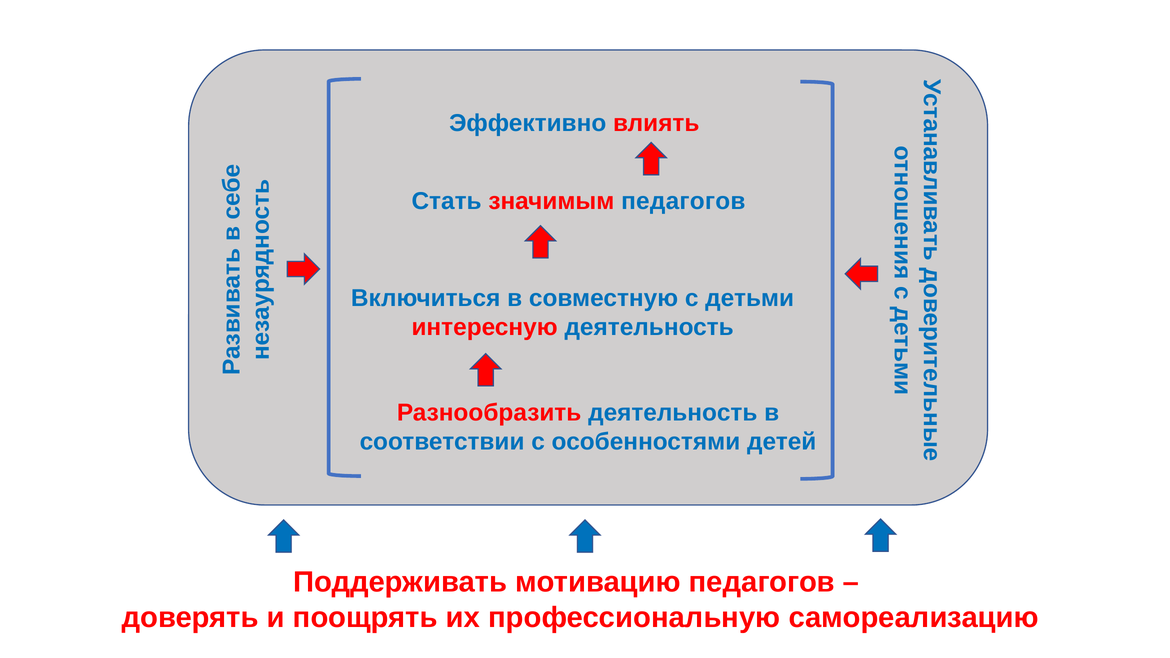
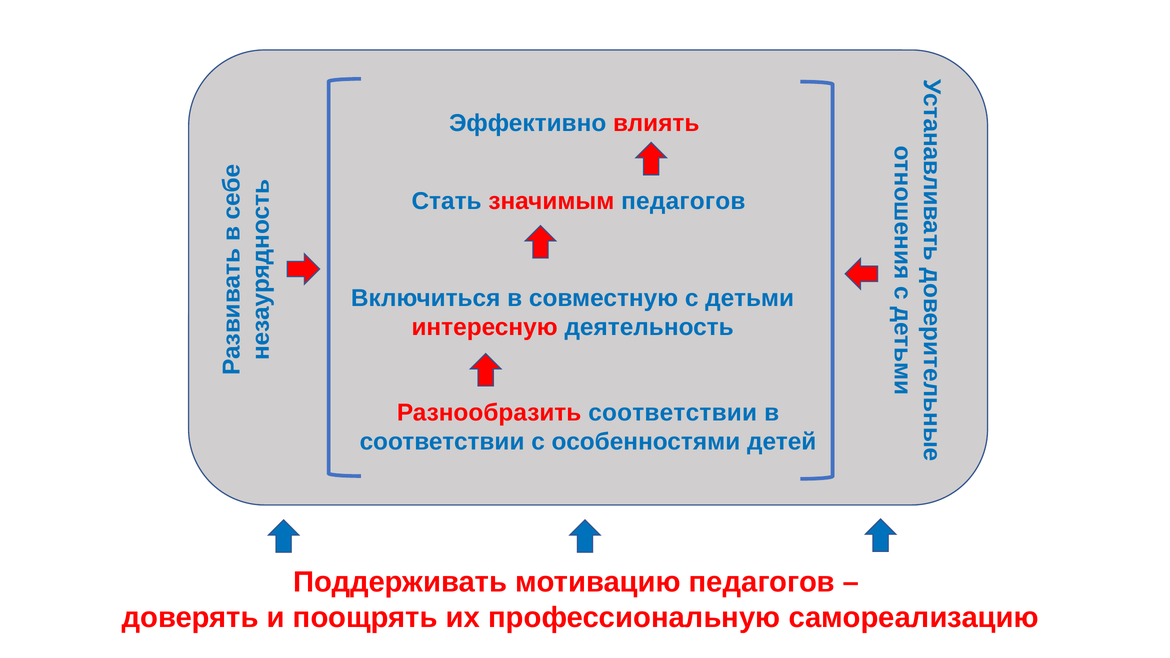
Разнообразить деятельность: деятельность -> соответствии (673, 413)
